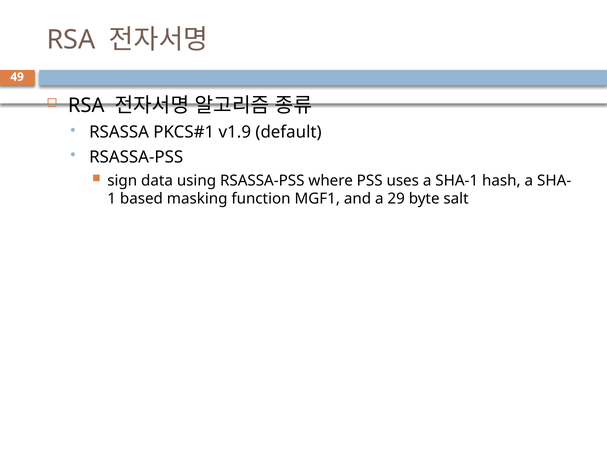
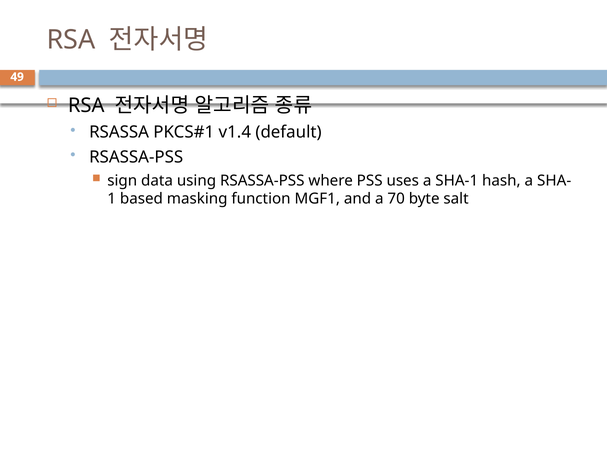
v1.9: v1.9 -> v1.4 (235, 132)
29: 29 -> 70 (396, 199)
